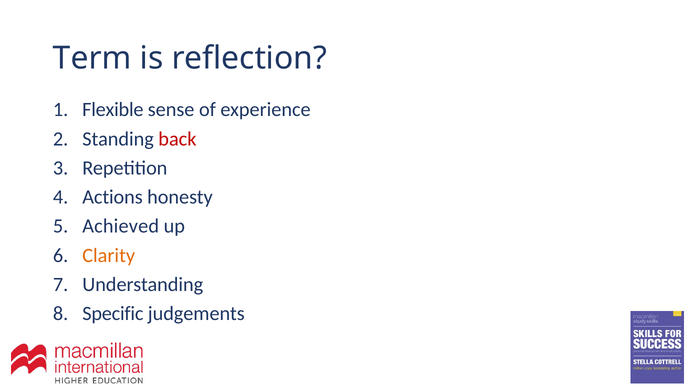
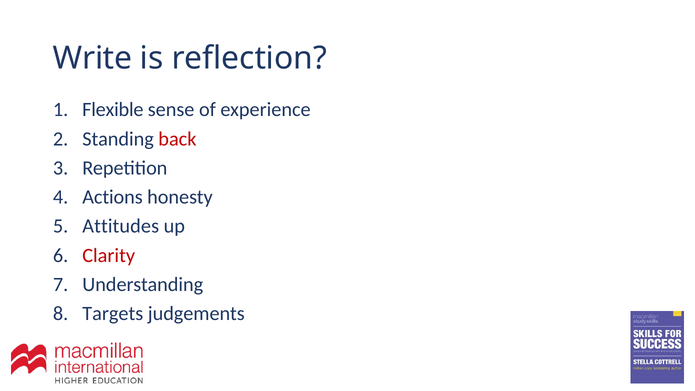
Term: Term -> Write (92, 58)
Achieved: Achieved -> Attitudes (121, 226)
Clarity colour: orange -> red (109, 255)
Specific: Specific -> Targets (113, 313)
